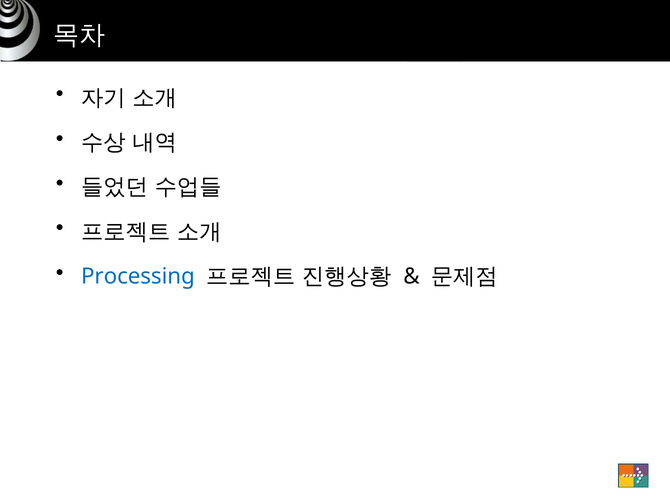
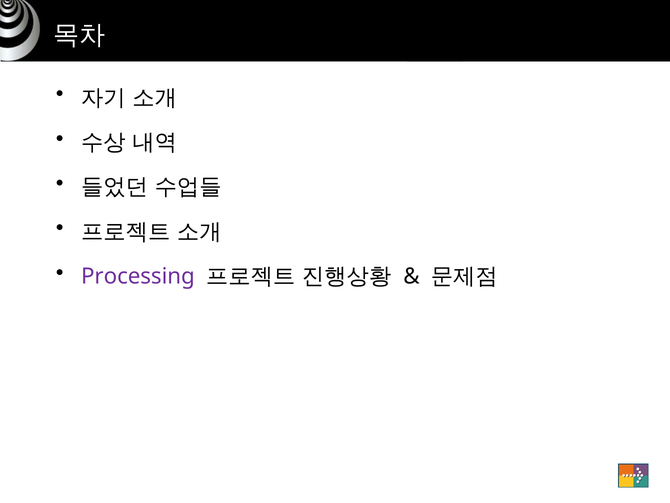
Processing colour: blue -> purple (138, 276)
